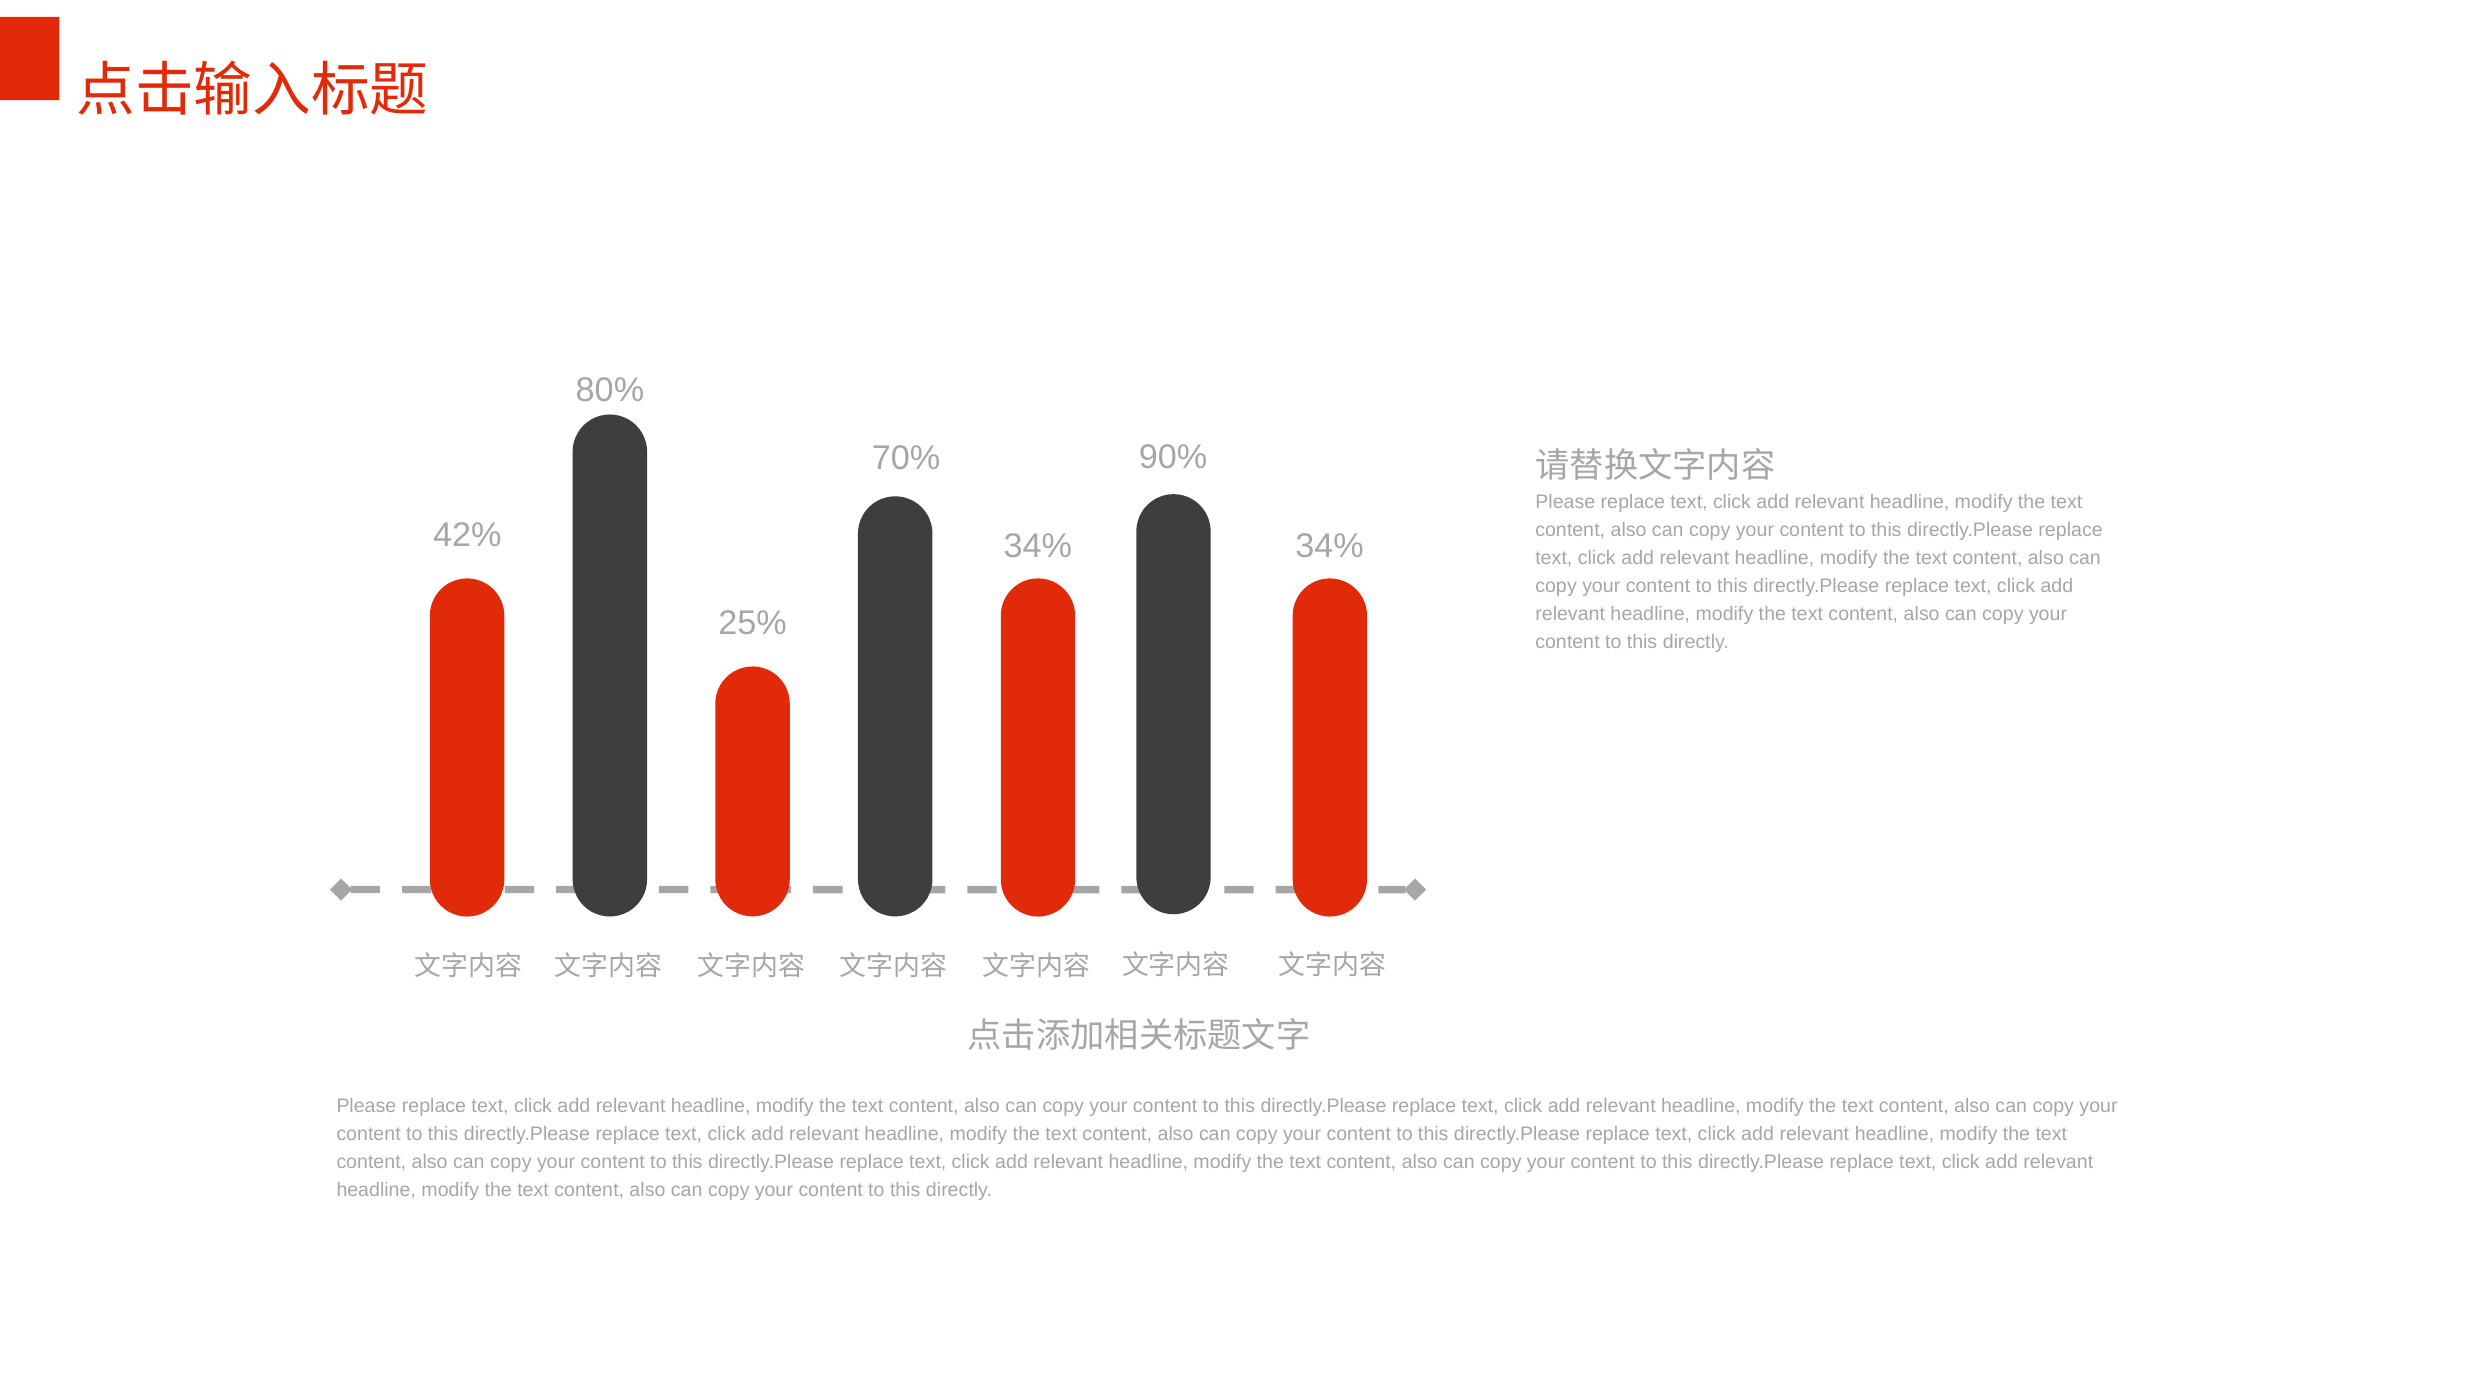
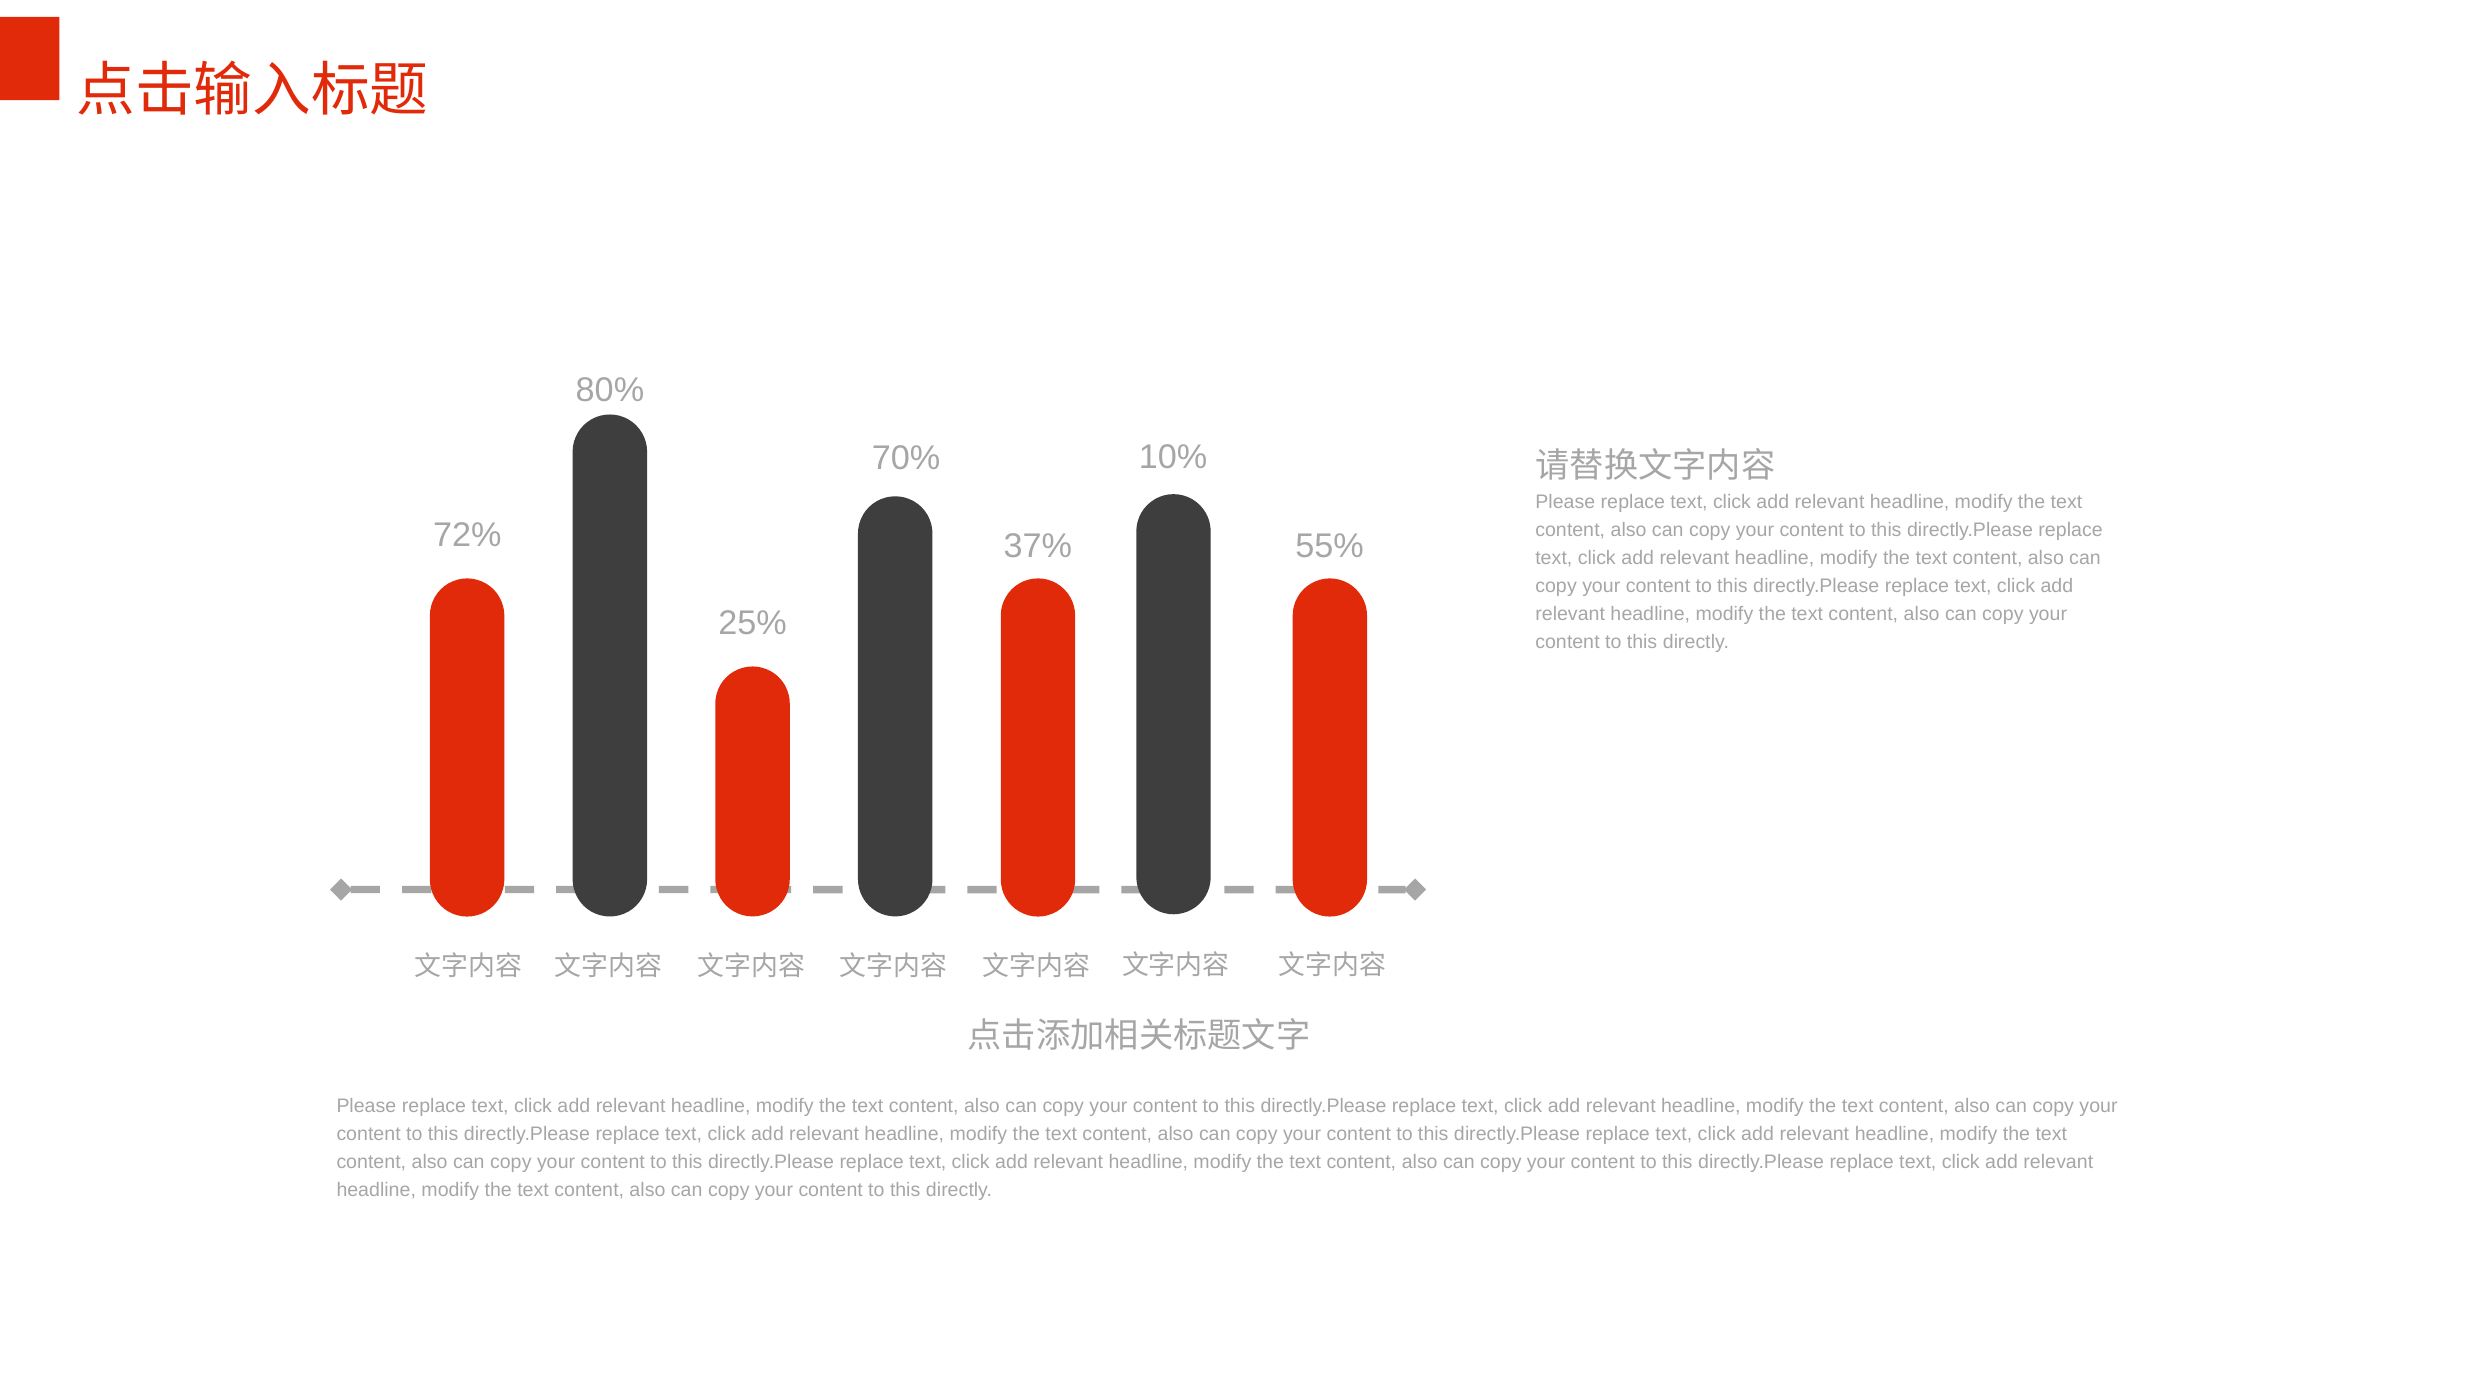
90%: 90% -> 10% (1173, 457)
42%: 42% -> 72% (467, 535)
34%: 34% -> 37% (1038, 546)
34%: 34% -> 55% (1330, 546)
